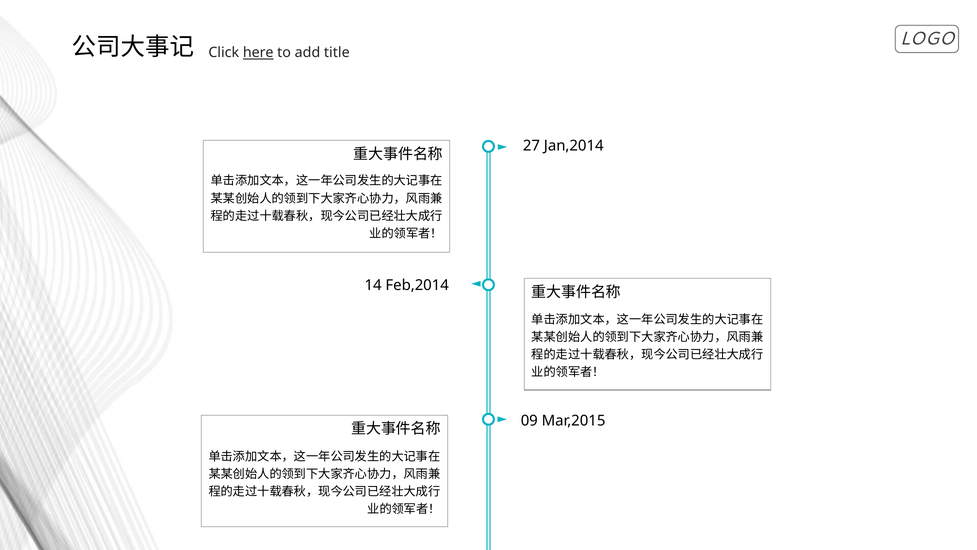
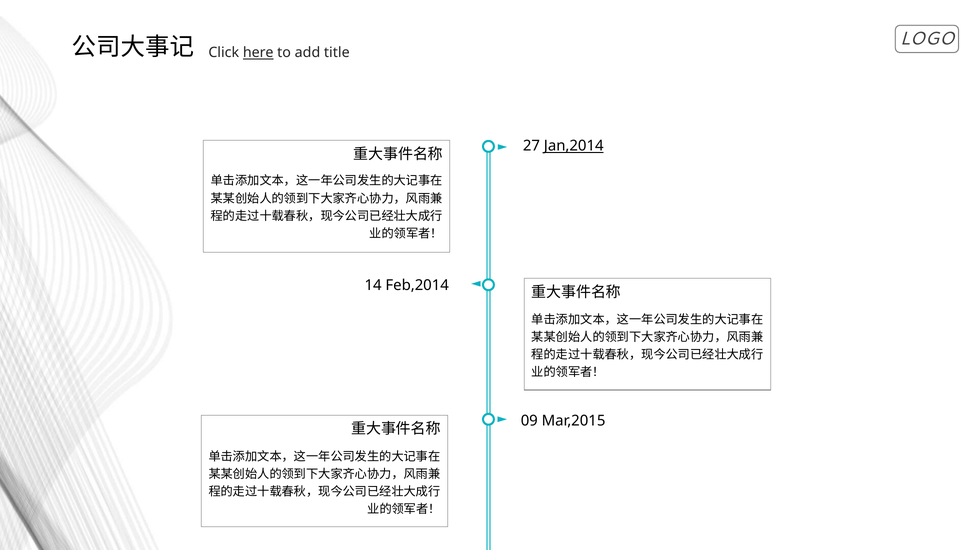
Jan,2014 underline: none -> present (574, 146)
